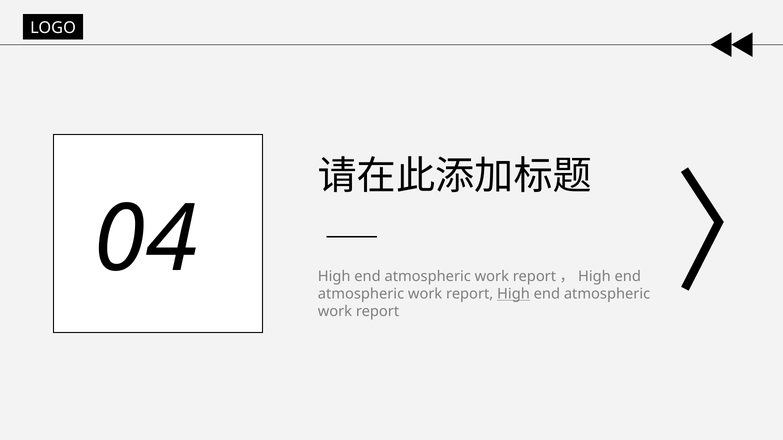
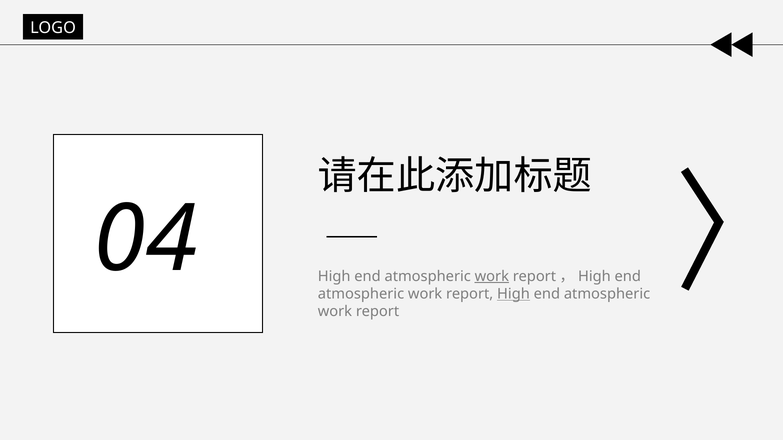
work underline: none -> present (492, 277)
